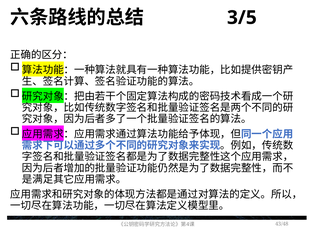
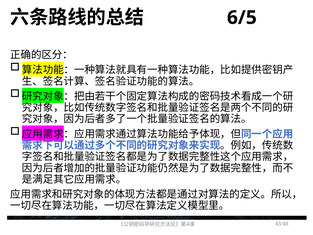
3/5: 3/5 -> 6/5 (242, 18)
